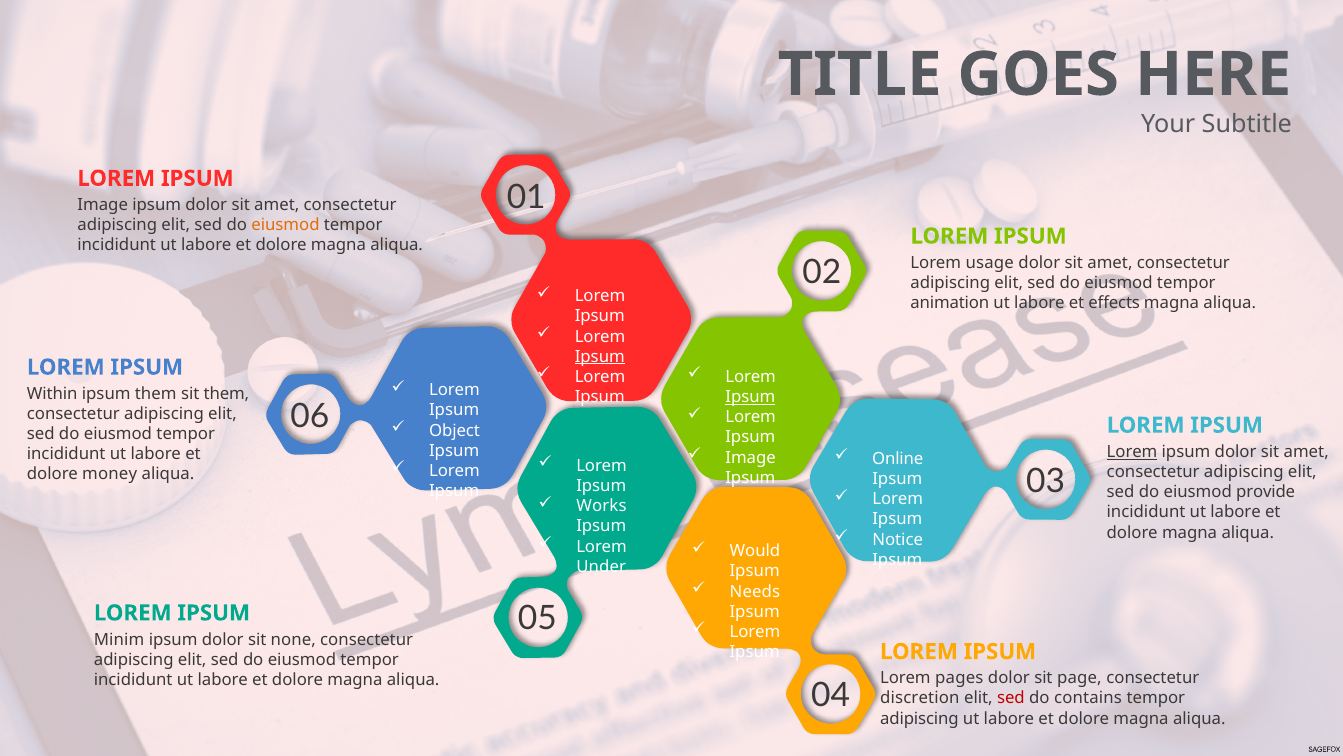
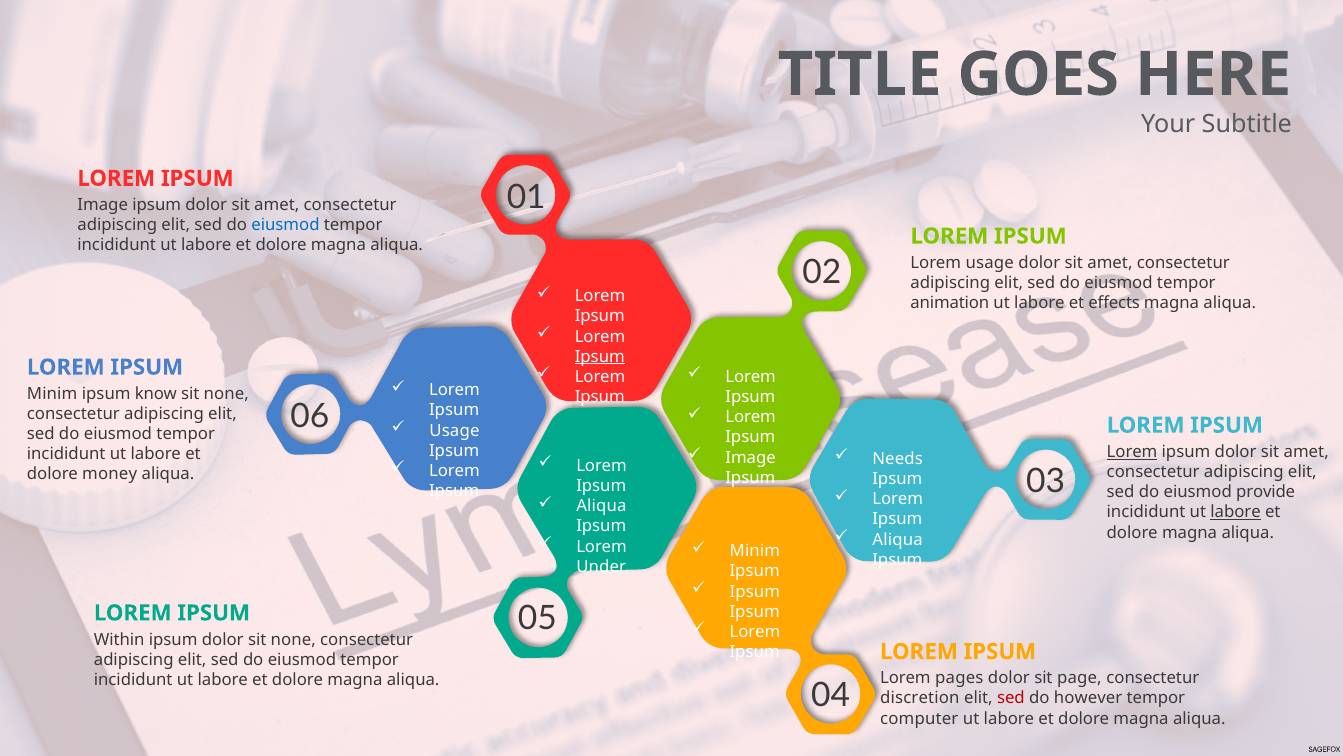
eiusmod colour: orange -> blue (285, 225)
Within: Within -> Minim (52, 393)
ipsum them: them -> know (156, 393)
them: them -> none (226, 393)
Ipsum underline: present -> none (750, 397)
Object: Object -> Usage (454, 430)
Online: Online -> Needs (898, 459)
Works: Works -> Aliqua (601, 506)
labore underline: none -> present (1236, 512)
Notice: Notice -> Aliqua (898, 539)
Would: Would -> Minim (755, 551)
Needs: Needs -> Ipsum (755, 591)
Minim: Minim -> Within (119, 639)
contains: contains -> however (1088, 698)
adipiscing: adipiscing -> computer (919, 718)
